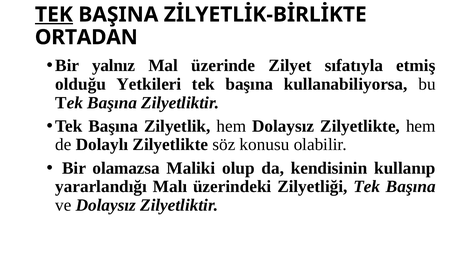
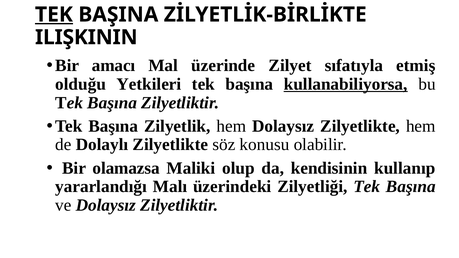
ORTADAN: ORTADAN -> ILIŞKININ (86, 37)
yalnız: yalnız -> amacı (114, 66)
kullanabiliyorsa underline: none -> present (346, 84)
